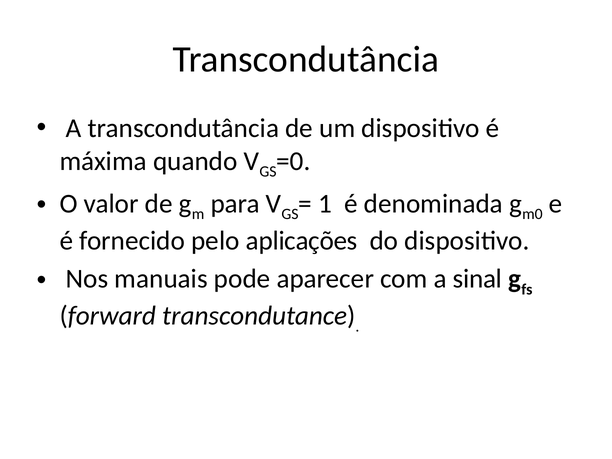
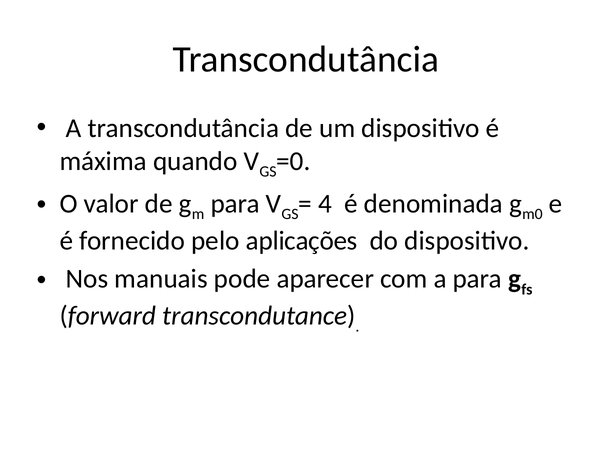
1: 1 -> 4 (325, 204)
a sinal: sinal -> para (477, 279)
